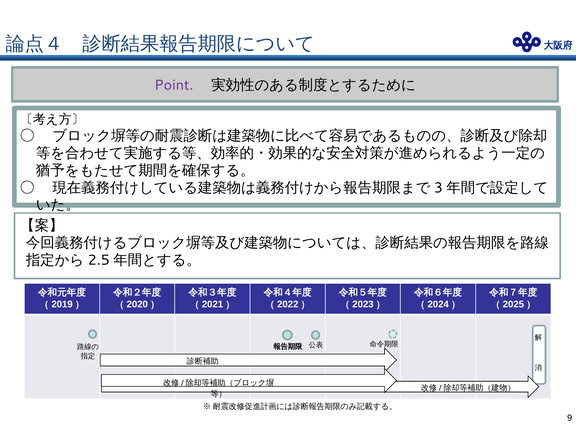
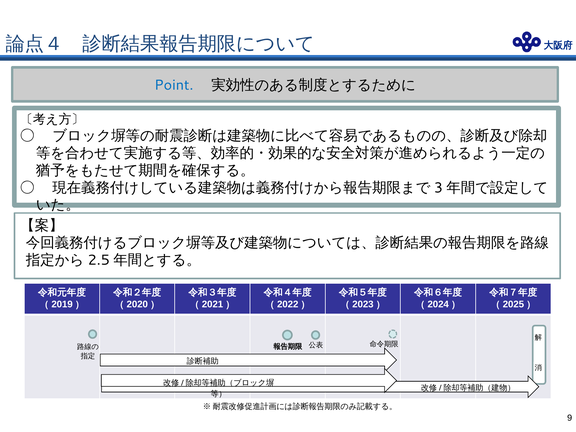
Point colour: purple -> blue (174, 85)
